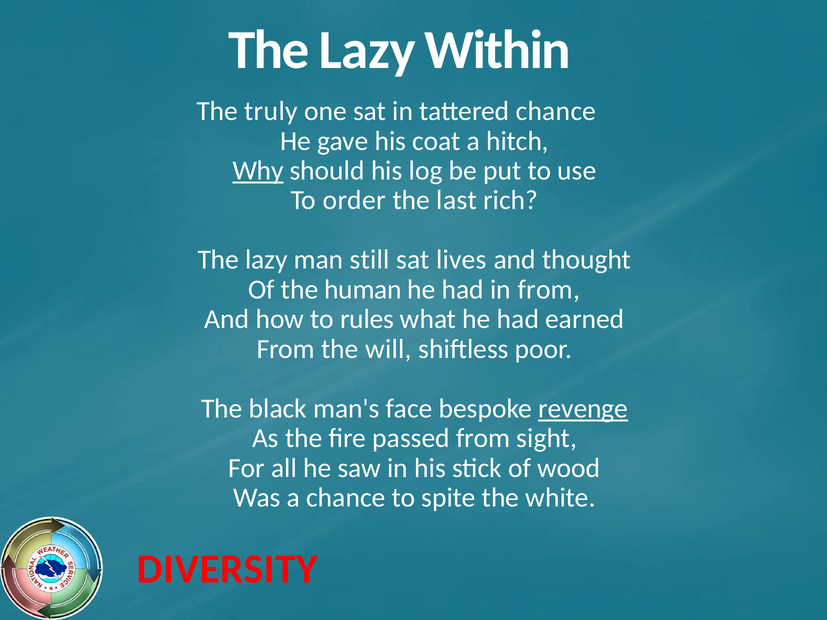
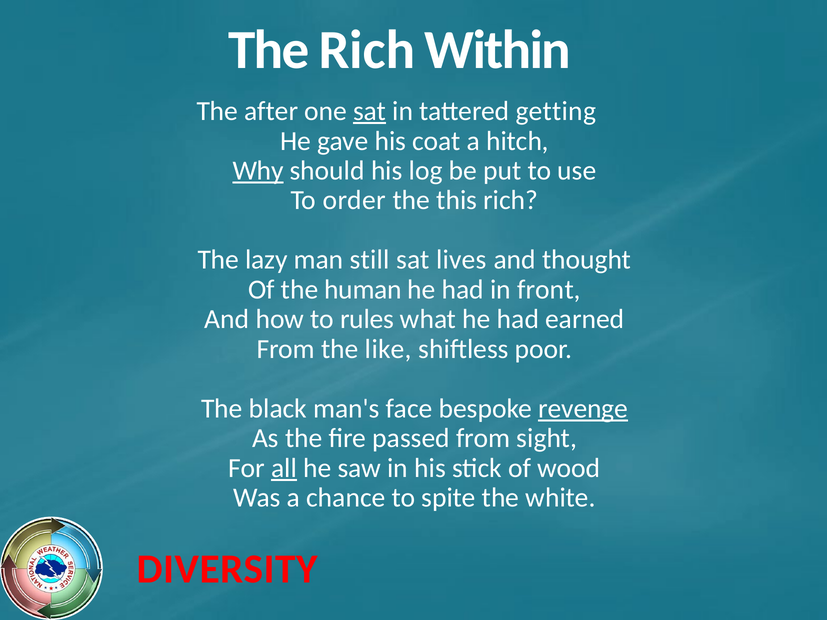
Lazy: Lazy -> Rich (367, 50)
truly: truly -> after (271, 111)
sat underline: none -> present (370, 111)
tattered chance: chance -> getting (556, 111)
last: last -> this (457, 200)
in from: from -> front (549, 290)
will: will -> like (388, 349)
all underline: none -> present (284, 468)
